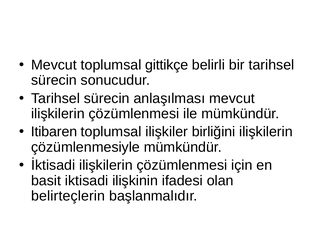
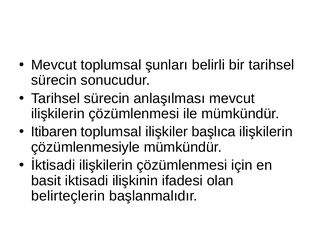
gittikçe: gittikçe -> şunları (167, 65)
birliğini: birliğini -> başlıca (214, 132)
